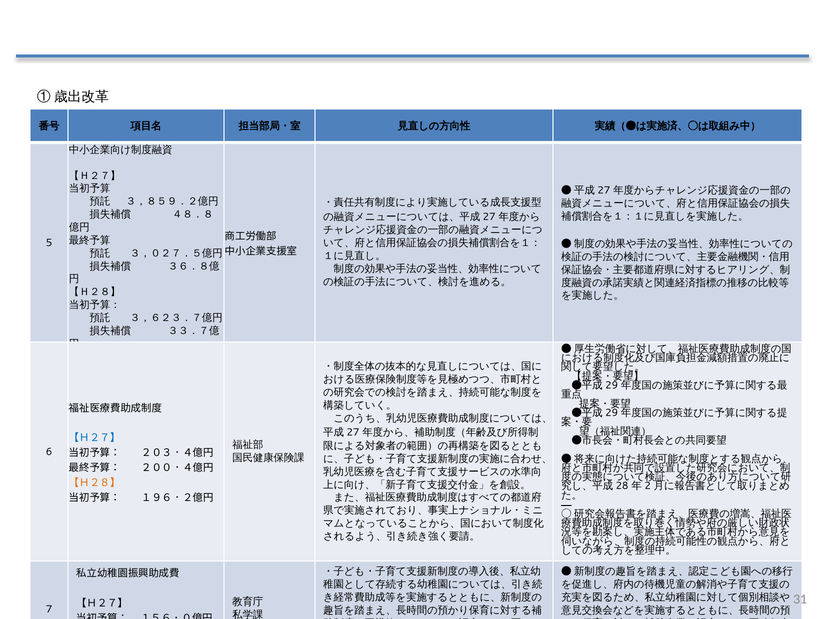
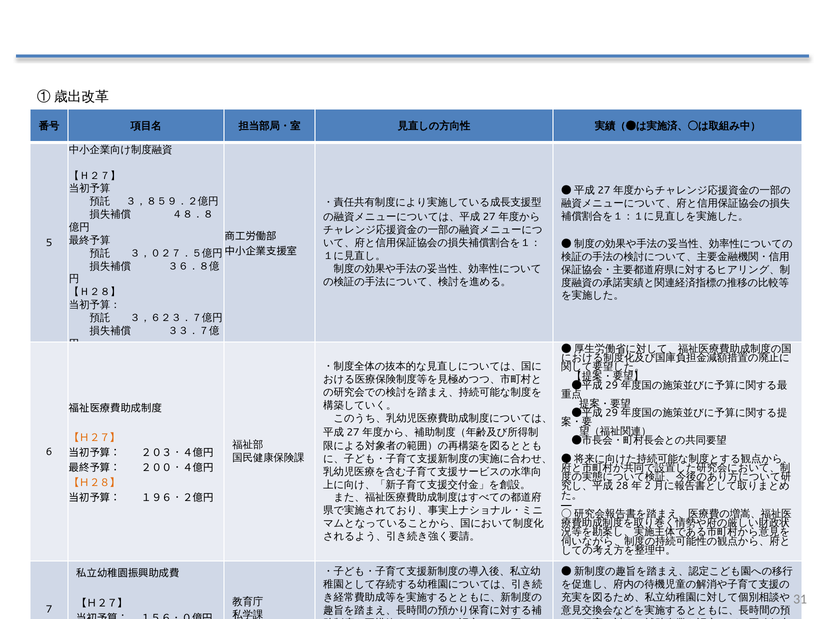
【Ｈ２７】 colour: blue -> orange (95, 438)
